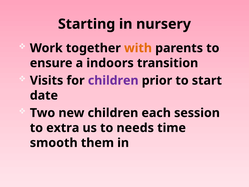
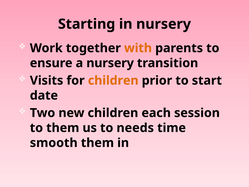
a indoors: indoors -> nursery (110, 63)
children colour: purple -> orange (113, 80)
to extra: extra -> them (63, 128)
